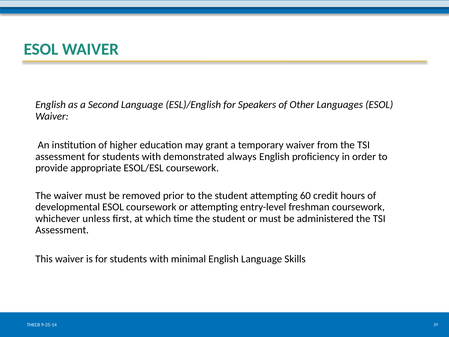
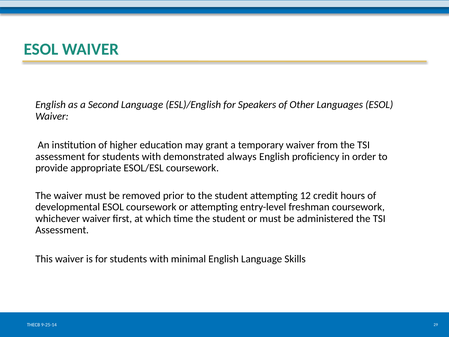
60: 60 -> 12 (305, 196)
whichever unless: unless -> waiver (96, 218)
